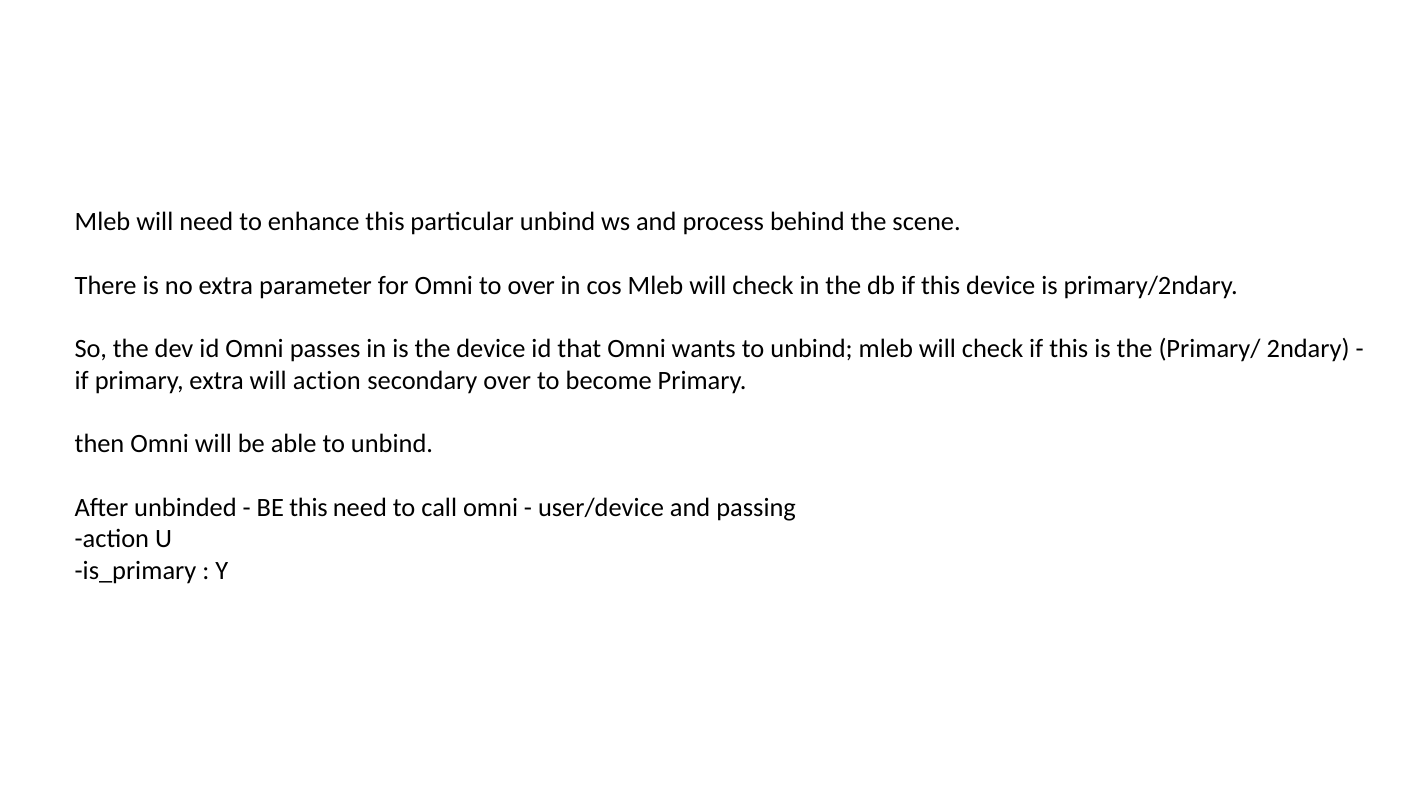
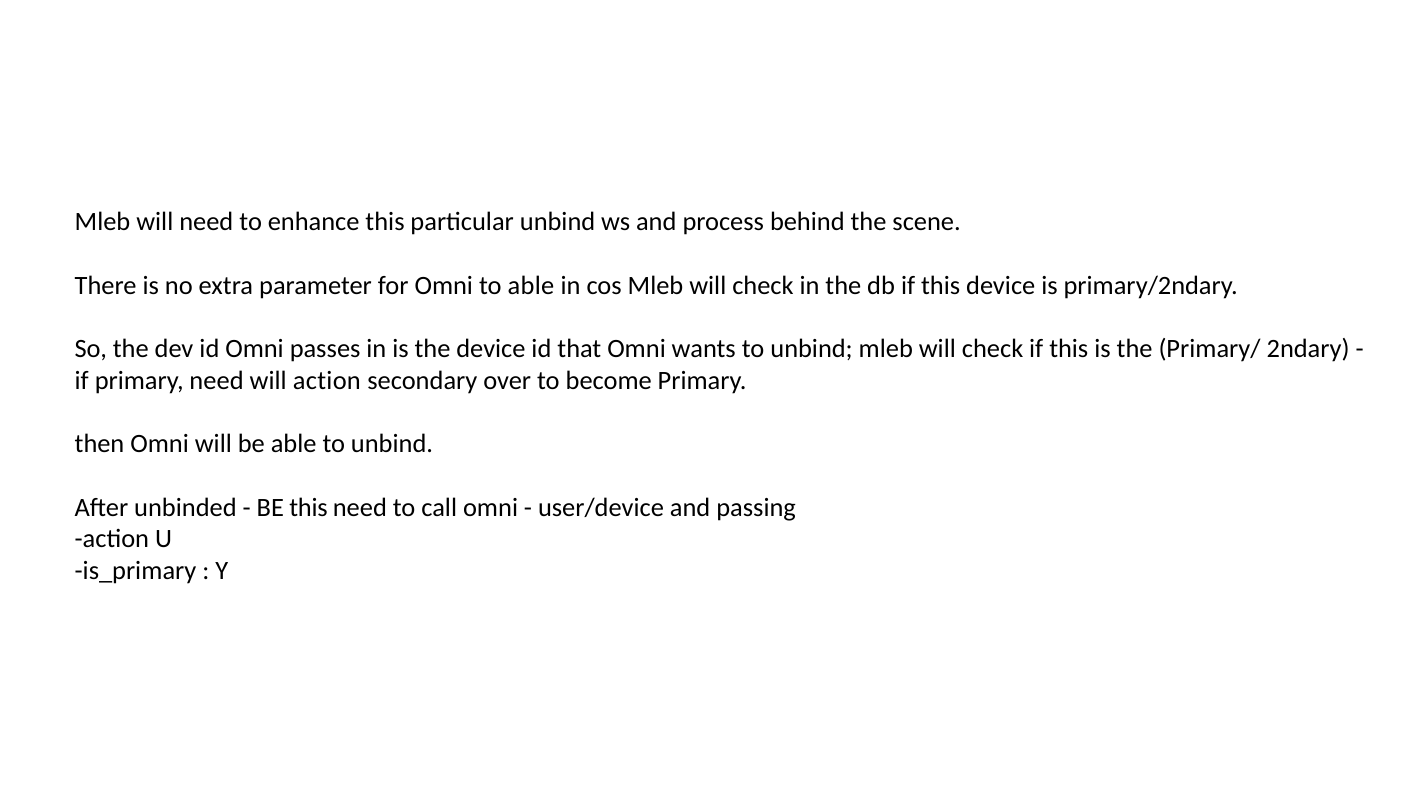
to over: over -> able (531, 285)
primary extra: extra -> need (217, 381)
